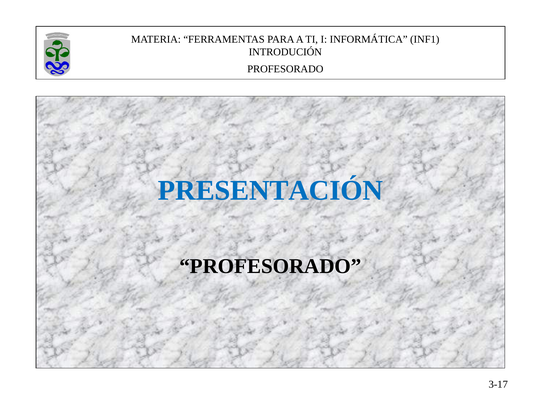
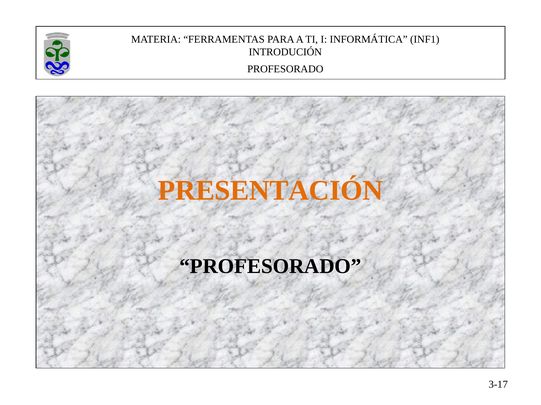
PRESENTACIÓN colour: blue -> orange (270, 191)
